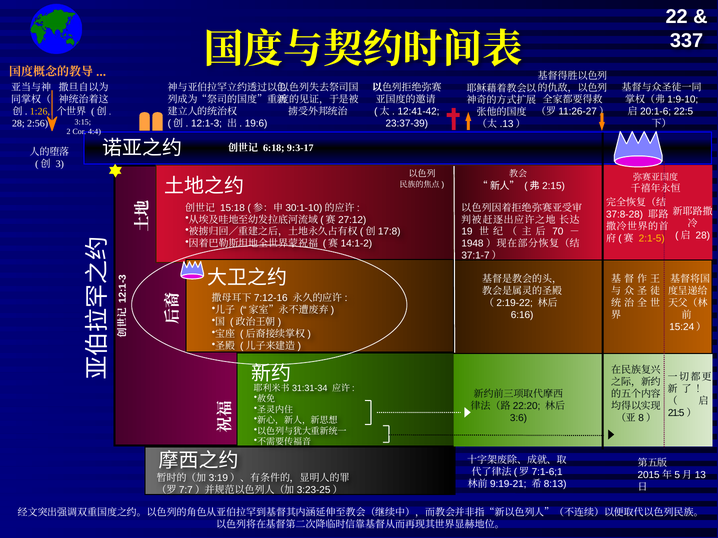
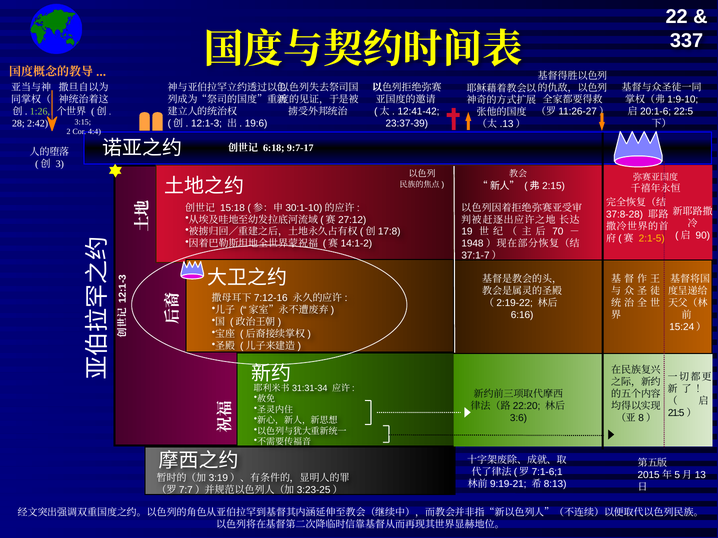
1:26 colour: yellow -> light green (40, 112)
2:56: 2:56 -> 2:42 (38, 124)
9:3-17: 9:3-17 -> 9:7-17 (300, 148)
28: 28 -> 90 (703, 236)
